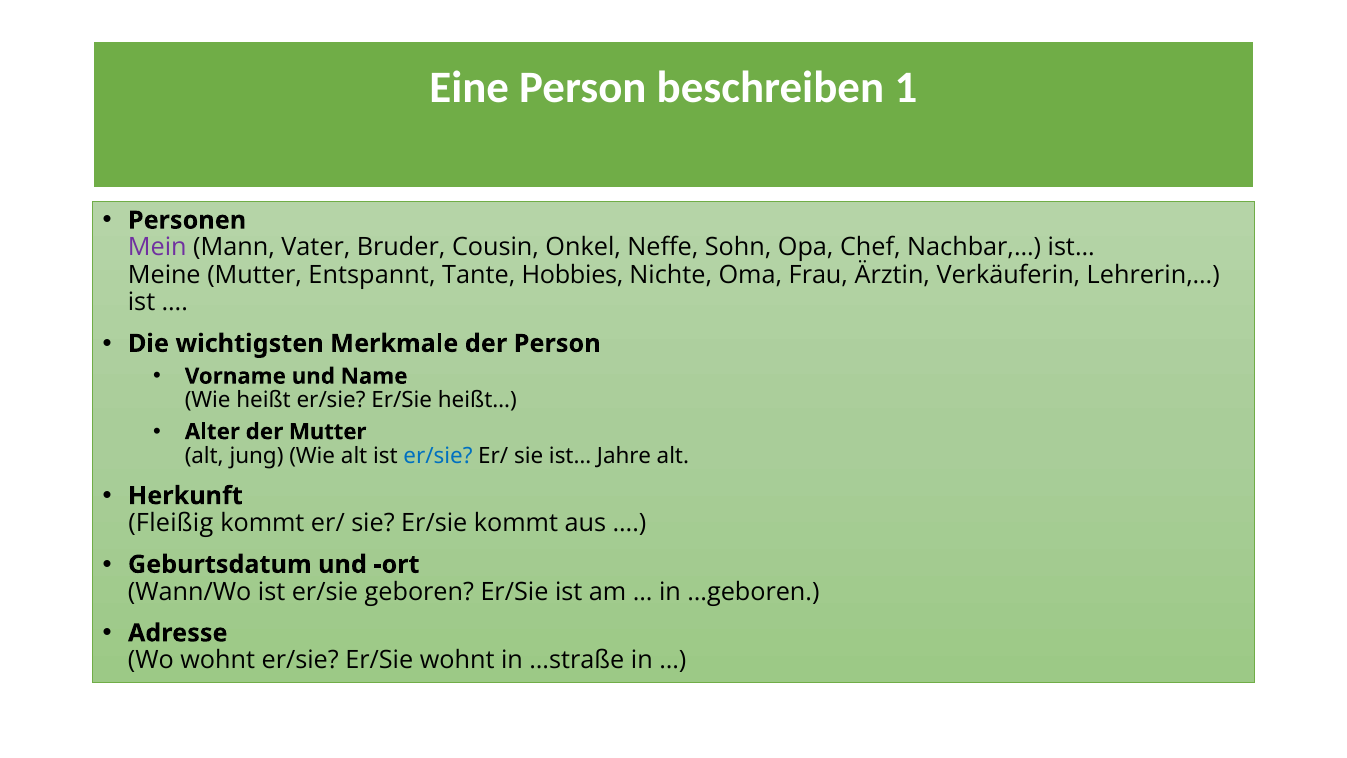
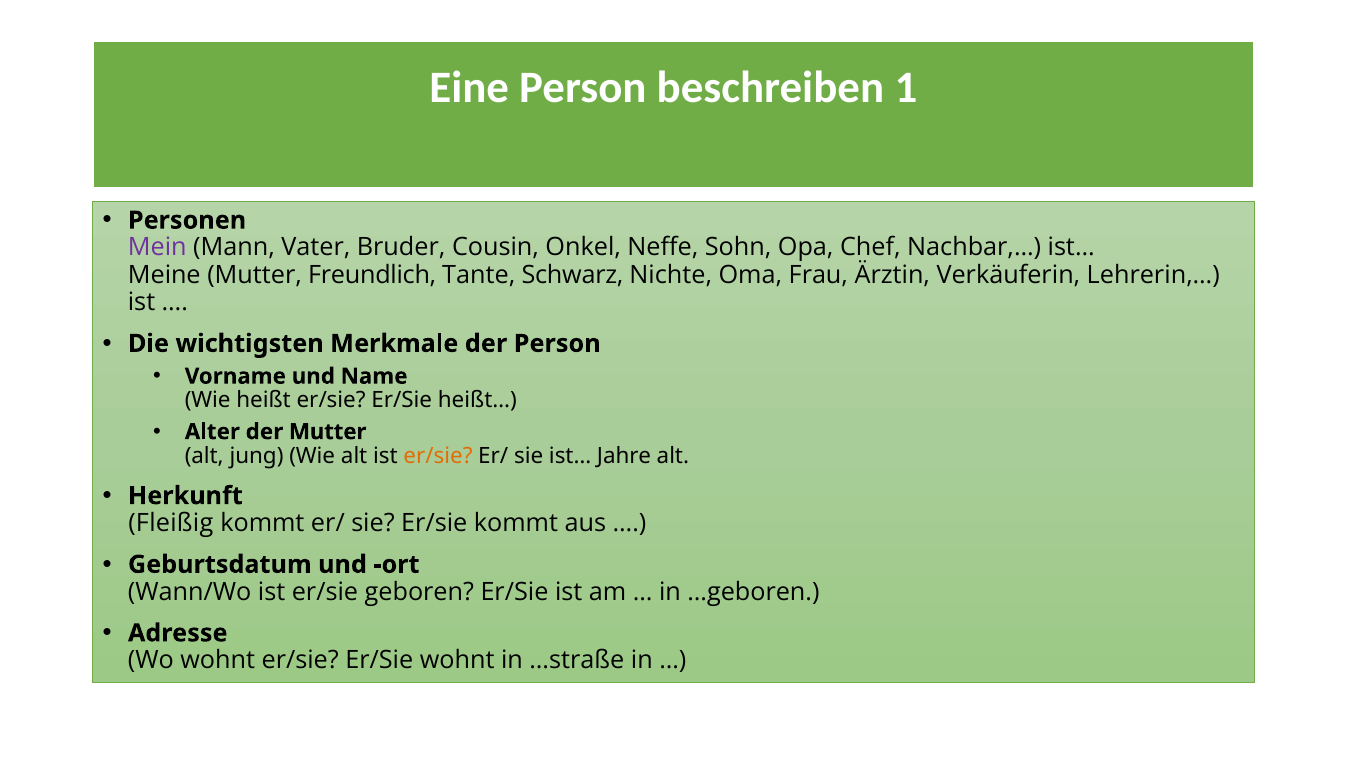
Entspannt: Entspannt -> Freundlich (372, 275)
Hobbies: Hobbies -> Schwarz (572, 275)
er/sie colour: blue -> orange (438, 456)
